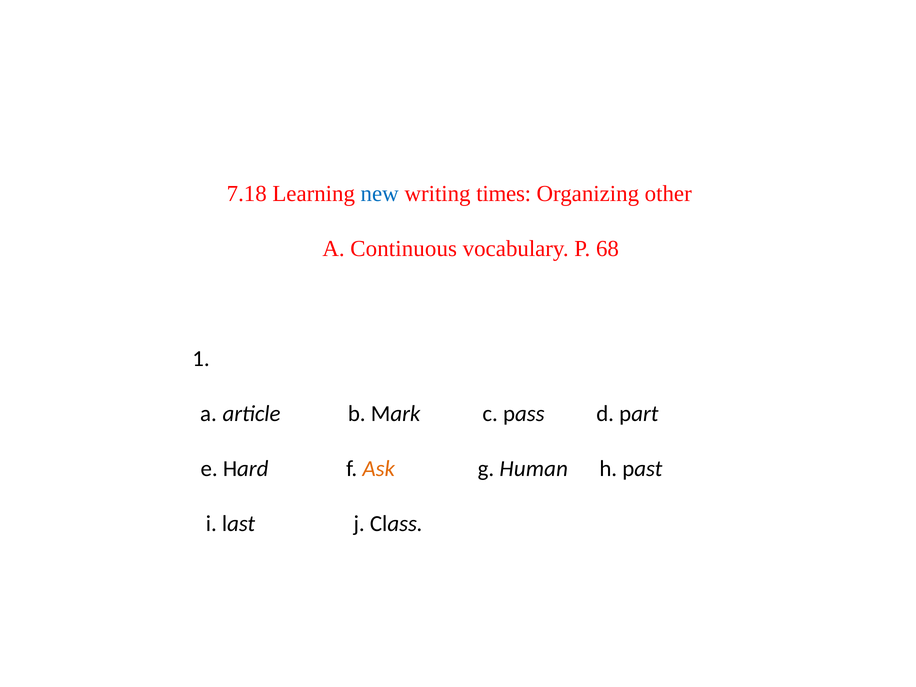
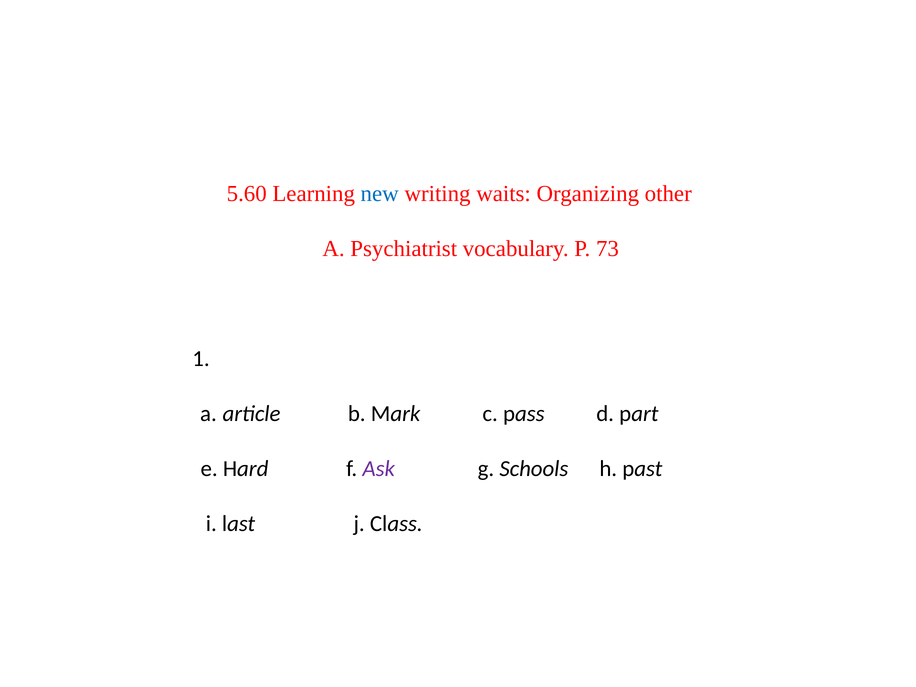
7.18: 7.18 -> 5.60 (247, 194)
times: times -> waits (504, 194)
Continuous: Continuous -> Psychiatrist (404, 249)
68: 68 -> 73 (607, 249)
Ask colour: orange -> purple (379, 469)
Human: Human -> Schools (534, 469)
